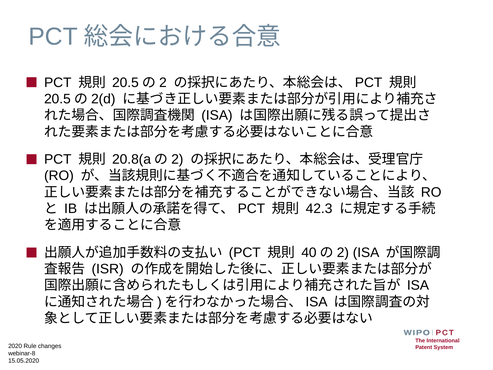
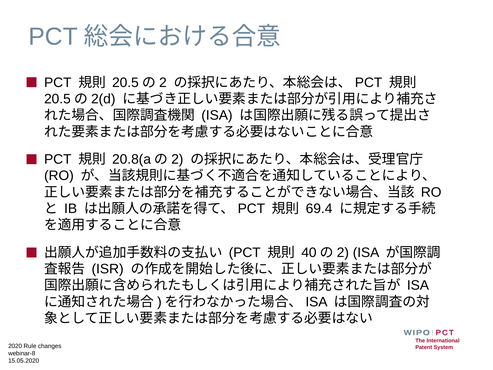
42.3: 42.3 -> 69.4 (319, 209)
